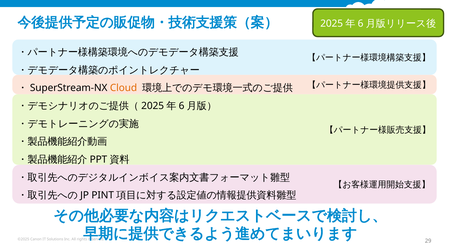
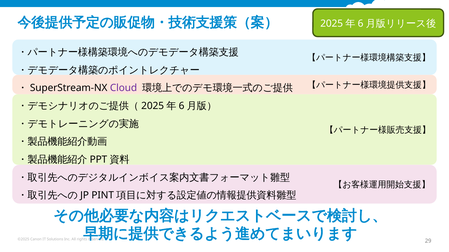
Cloud colour: orange -> purple (124, 88)
